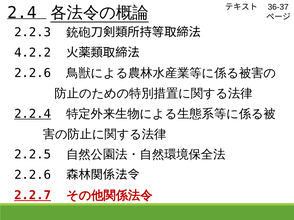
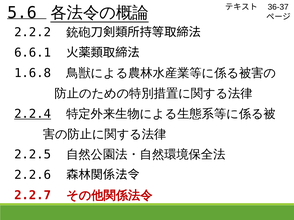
2.4: 2.4 -> 5.6 (22, 13)
2.2.3: 2.2.3 -> 2.2.2 (33, 32)
4.2.2: 4.2.2 -> 6.6.1 (33, 53)
2.2.6: 2.2.6 -> 1.6.8 (33, 73)
2.2.7 underline: present -> none (33, 196)
